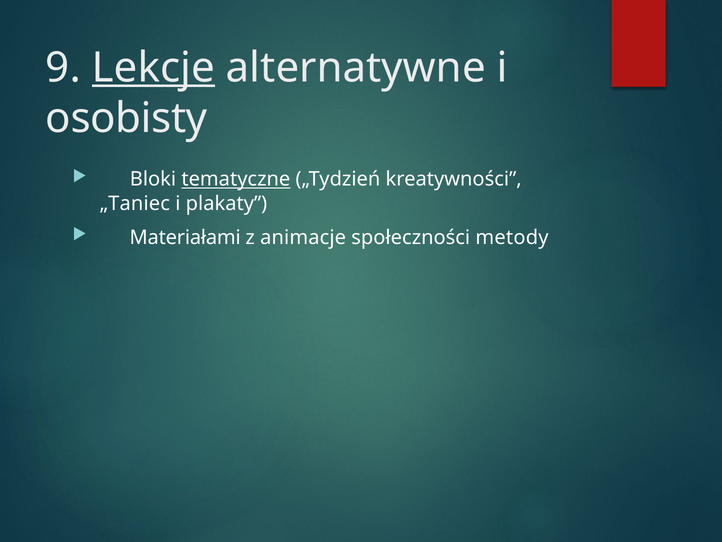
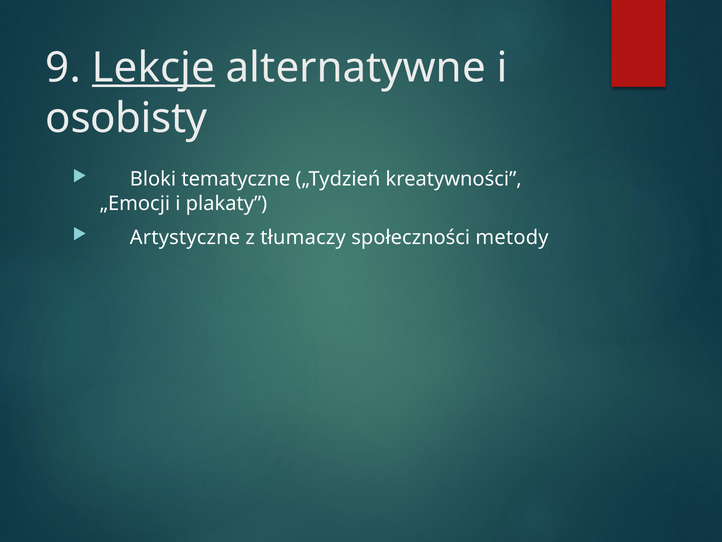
tematyczne underline: present -> none (236, 179)
„Taniec: „Taniec -> „Emocji (135, 203)
Materiałami: Materiałami -> Artystyczne (185, 237)
animacje: animacje -> tłumaczy (303, 237)
